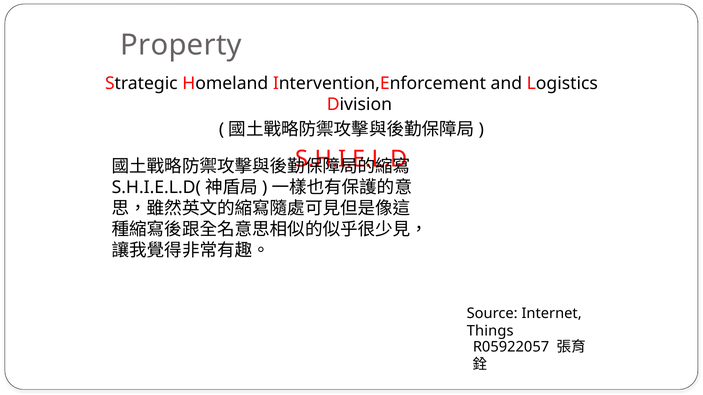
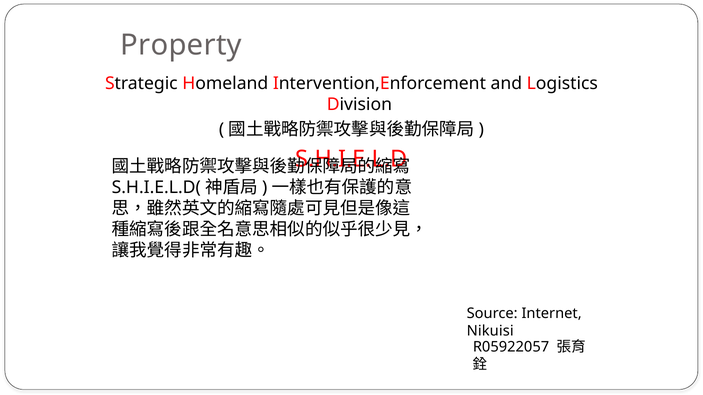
Things: Things -> Nikuisi (490, 332)
